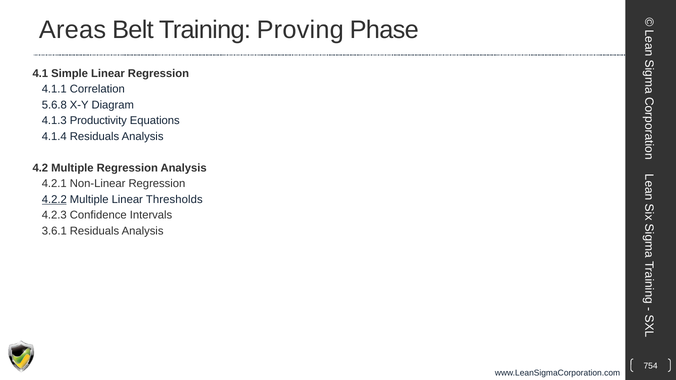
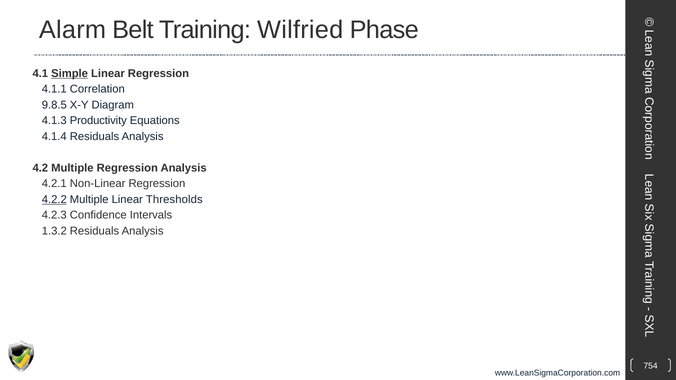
Areas: Areas -> Alarm (73, 30)
Proving: Proving -> Wilfried (300, 30)
Simple underline: none -> present (70, 73)
5.6.8: 5.6.8 -> 9.8.5 (54, 105)
3.6.1: 3.6.1 -> 1.3.2 (54, 231)
